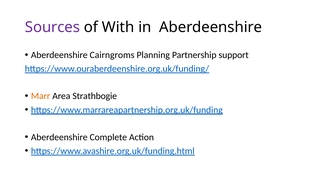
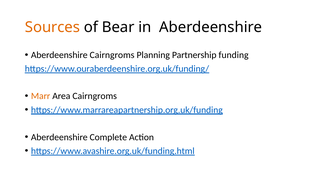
Sources colour: purple -> orange (52, 27)
With: With -> Bear (118, 27)
support: support -> funding (234, 55)
Area Strathbogie: Strathbogie -> Cairngroms (95, 96)
